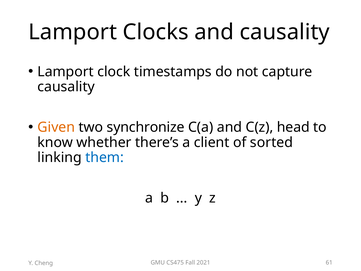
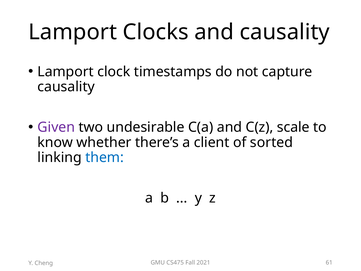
Given colour: orange -> purple (56, 127)
synchronize: synchronize -> undesirable (146, 127)
head: head -> scale (293, 127)
